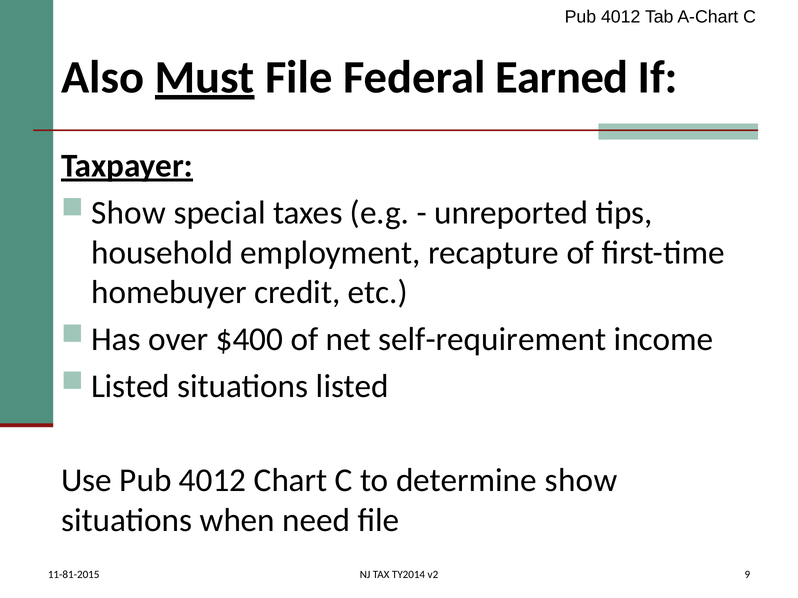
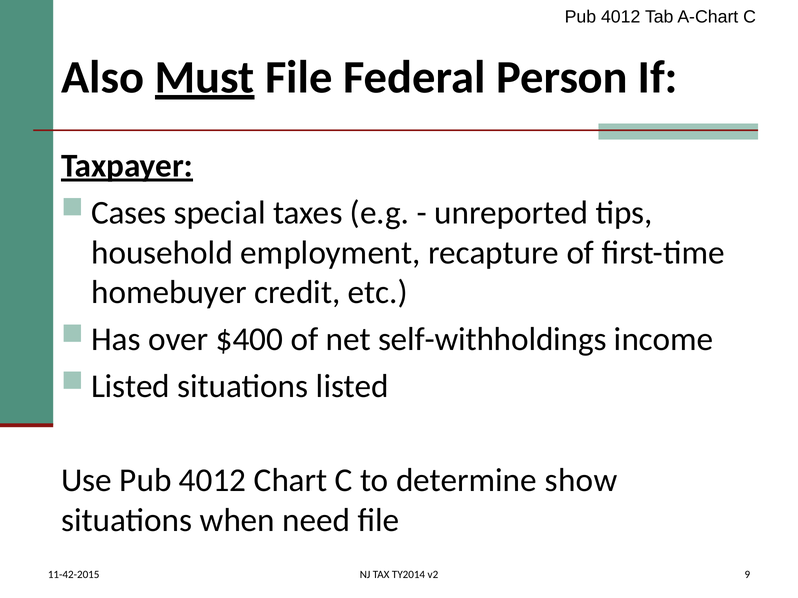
Earned: Earned -> Person (562, 77)
Show: Show -> Cases (129, 213)
self-requirement: self-requirement -> self-withholdings (492, 340)
11-81-2015: 11-81-2015 -> 11-42-2015 (74, 575)
